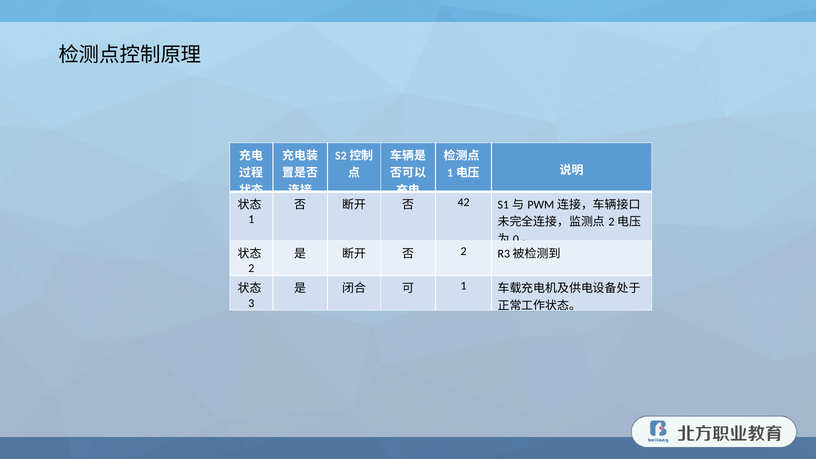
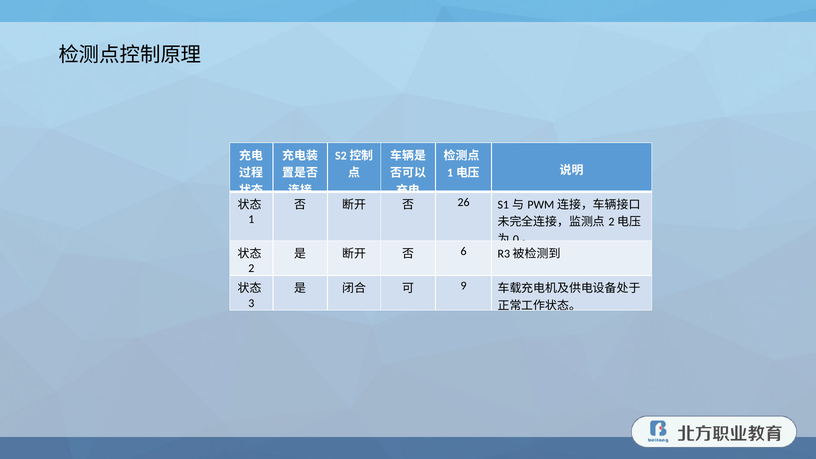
42: 42 -> 26 (464, 202)
2: 2 -> 6 (464, 251)
1: 1 -> 9 (464, 286)
